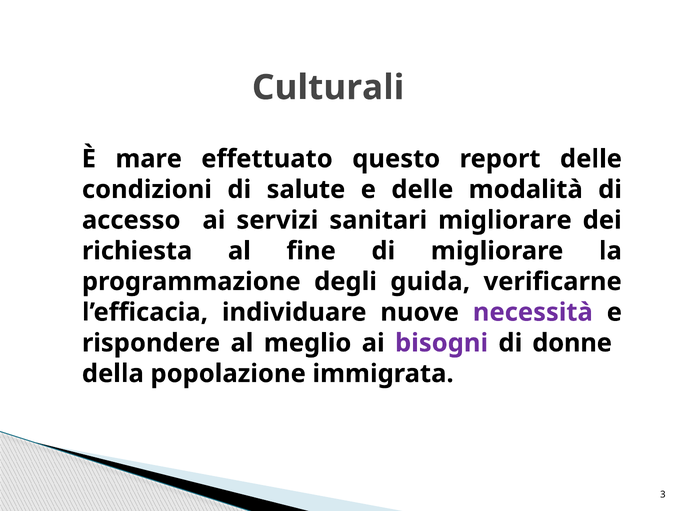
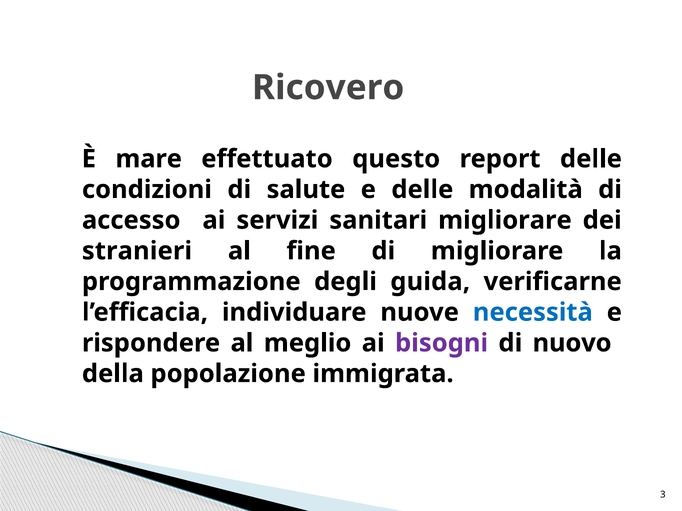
Culturali: Culturali -> Ricovero (328, 88)
richiesta: richiesta -> stranieri (137, 251)
necessità colour: purple -> blue (533, 313)
donne: donne -> nuovo (572, 343)
